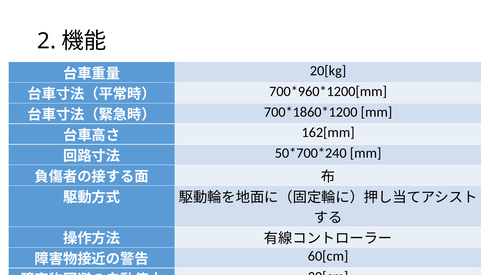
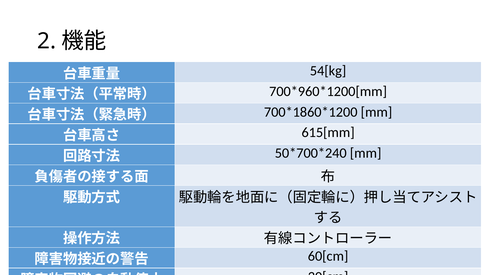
20[kg: 20[kg -> 54[kg (328, 71)
162[mm: 162[mm -> 615[mm (328, 133)
